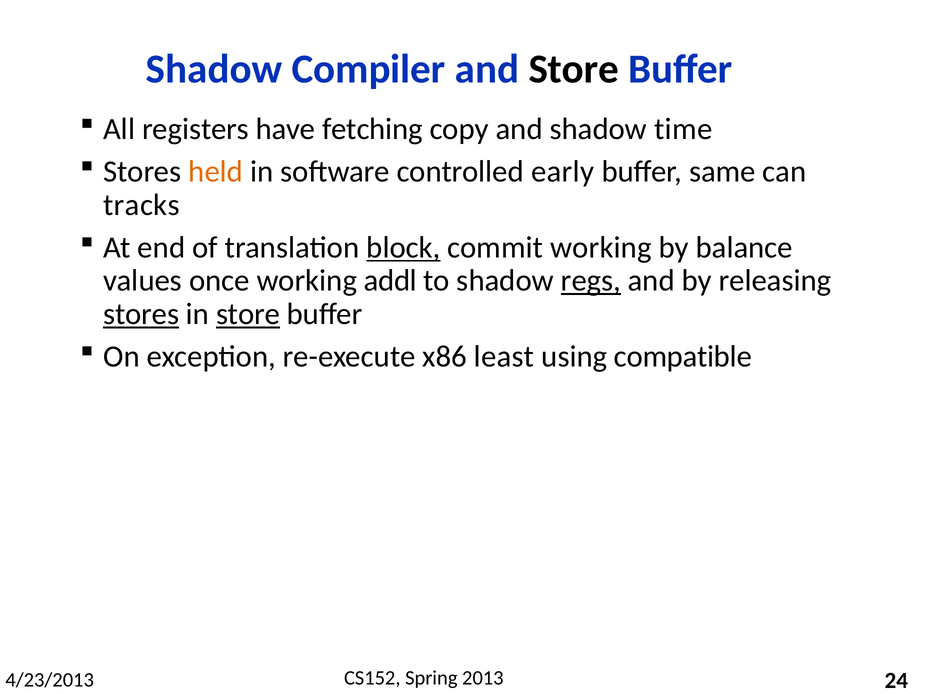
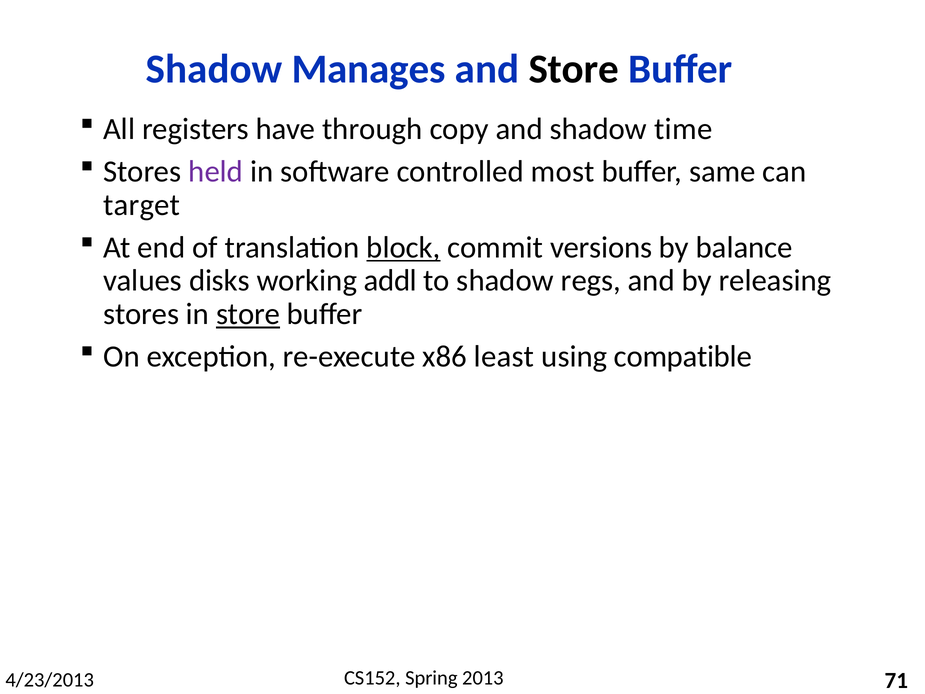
Compiler: Compiler -> Manages (369, 69)
fetching: fetching -> through (372, 129)
held colour: orange -> purple (216, 172)
early: early -> most (563, 172)
tracks: tracks -> target (142, 205)
commit working: working -> versions (601, 247)
once: once -> disks (219, 281)
regs underline: present -> none (591, 281)
stores underline: present -> none (141, 314)
24: 24 -> 71 (896, 680)
